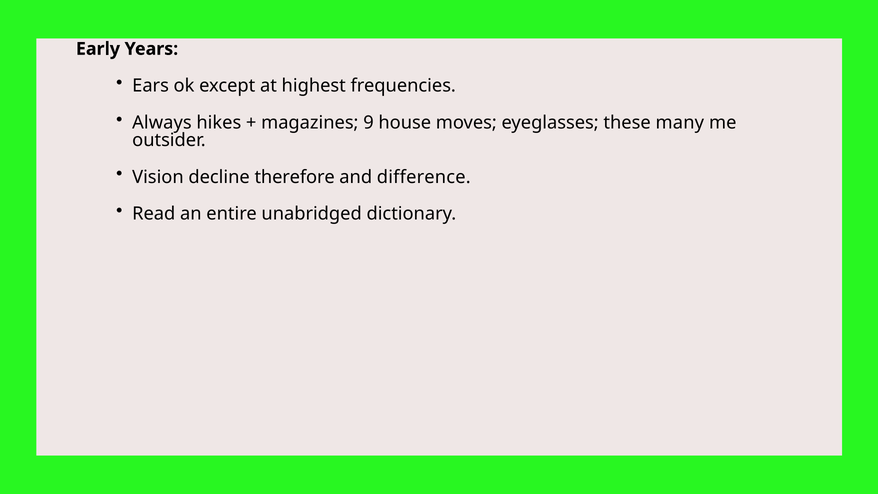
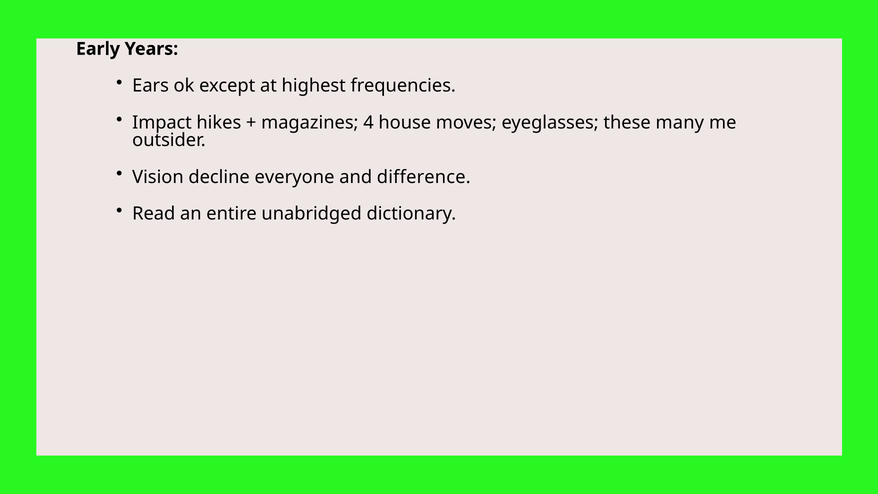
Always: Always -> Impact (162, 123)
9: 9 -> 4 (368, 123)
therefore: therefore -> everyone (295, 177)
